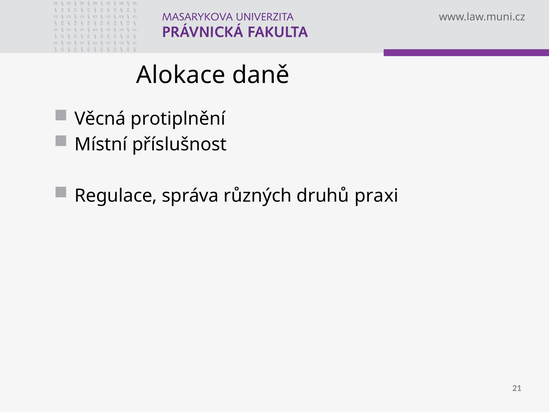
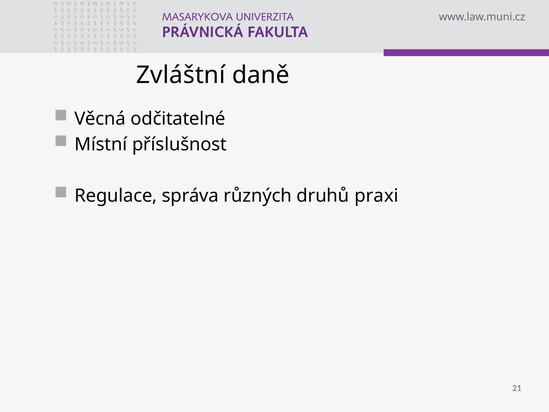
Alokace: Alokace -> Zvláštní (181, 75)
protiplnění: protiplnění -> odčitatelné (178, 119)
